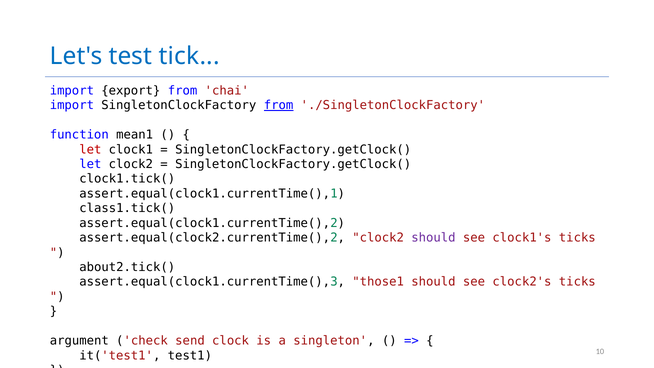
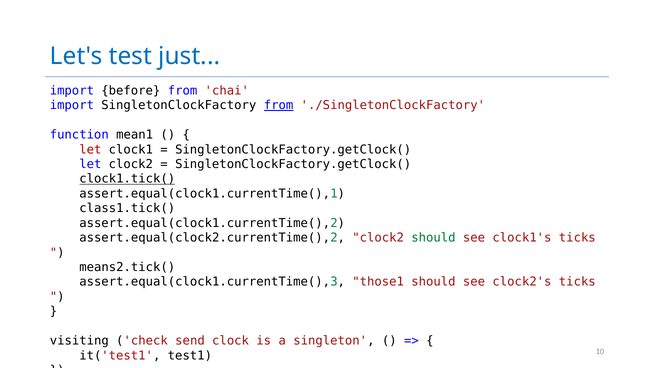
tick: tick -> just (189, 56)
export: export -> before (131, 91)
clock1.tick( underline: none -> present (127, 179)
should colour: purple -> green (433, 238)
about2.tick(: about2.tick( -> means2.tick( (127, 267)
argument: argument -> visiting (79, 341)
